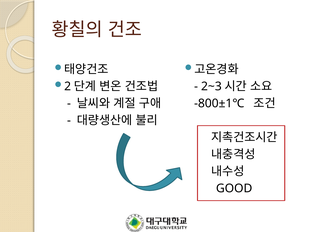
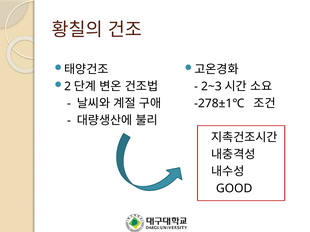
-800±1℃: -800±1℃ -> -278±1℃ (219, 104)
